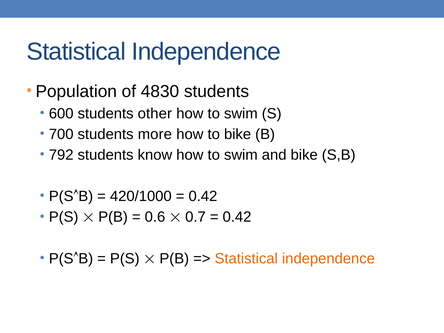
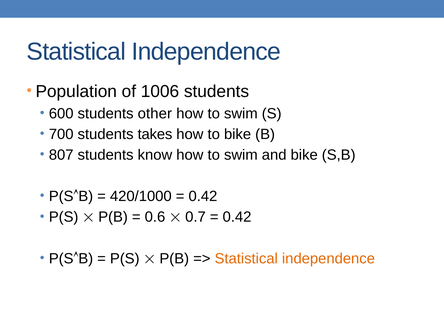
4830: 4830 -> 1006 (160, 91)
more: more -> takes (155, 134)
792: 792 -> 807 (61, 155)
